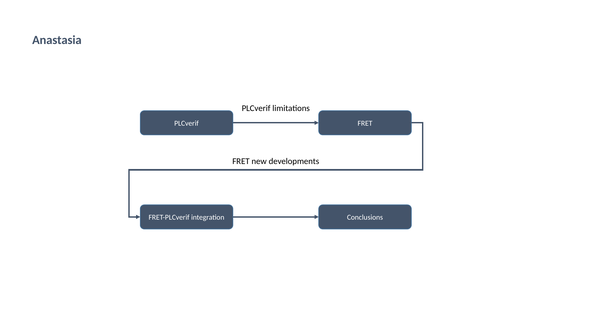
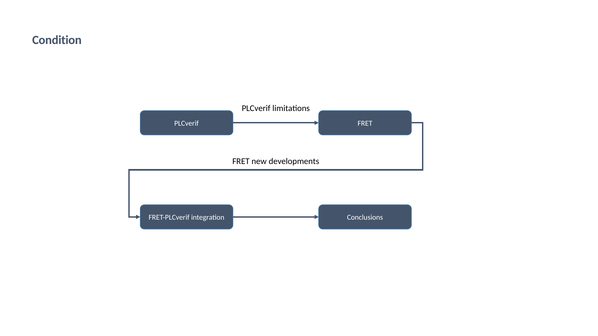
Anastasia: Anastasia -> Condition (57, 40)
